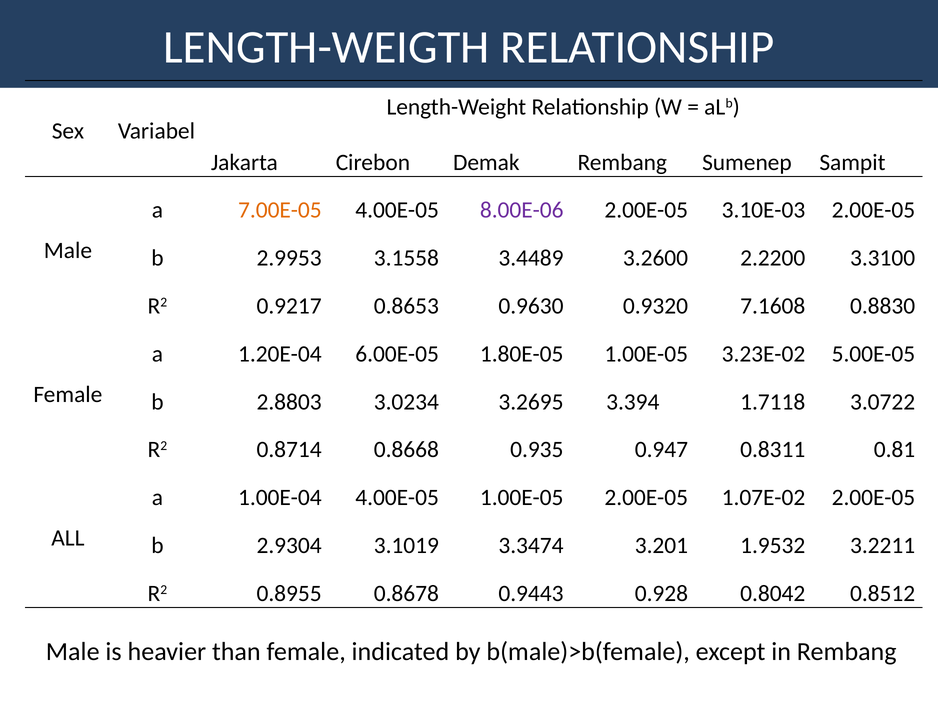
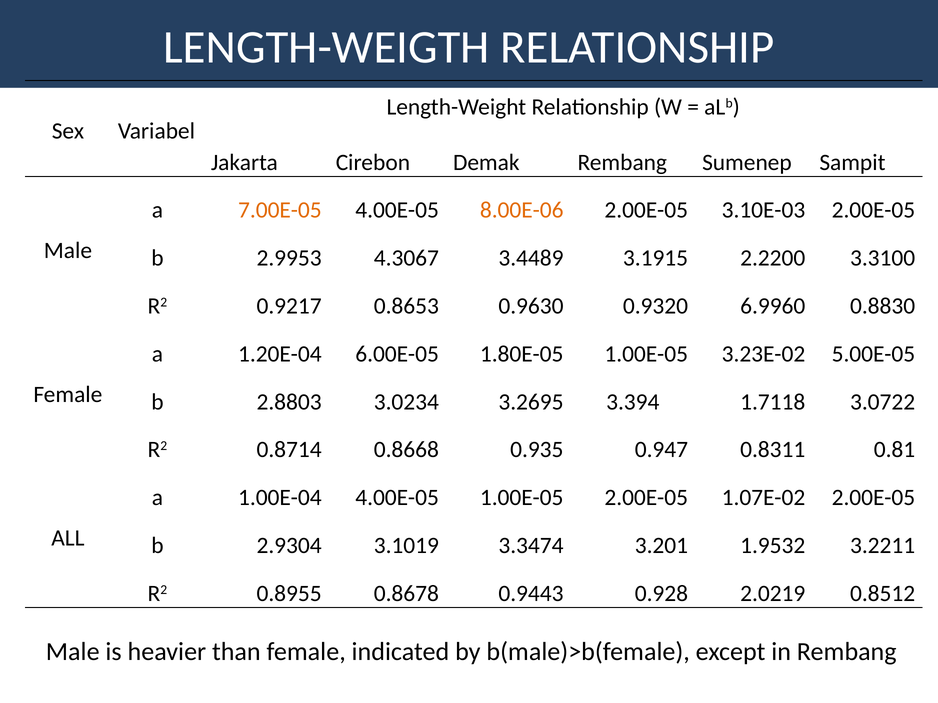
8.00E-06 colour: purple -> orange (522, 210)
3.1558: 3.1558 -> 4.3067 (406, 258)
3.2600: 3.2600 -> 3.1915 (656, 258)
7.1608: 7.1608 -> 6.9960 (773, 306)
0.8042: 0.8042 -> 2.0219 (773, 594)
